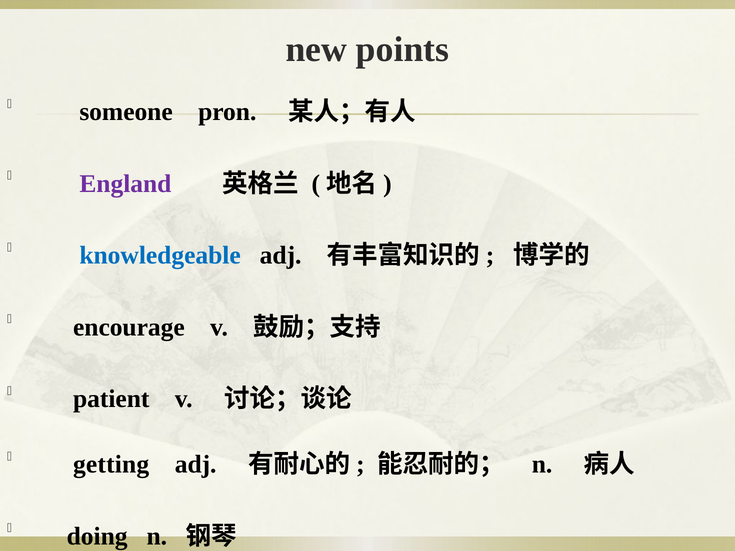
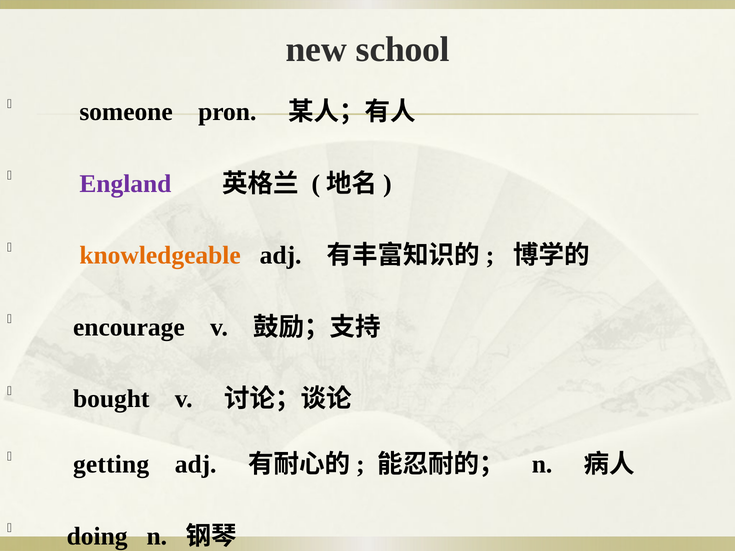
points: points -> school (403, 50)
knowledgeable colour: blue -> orange (160, 256)
patient: patient -> bought (111, 399)
